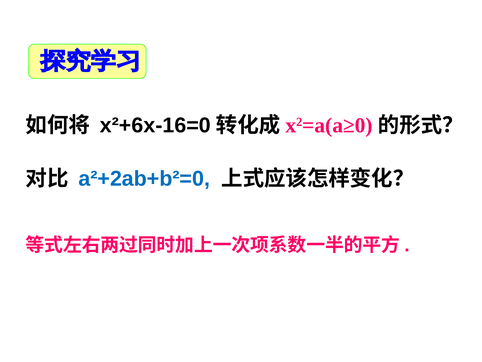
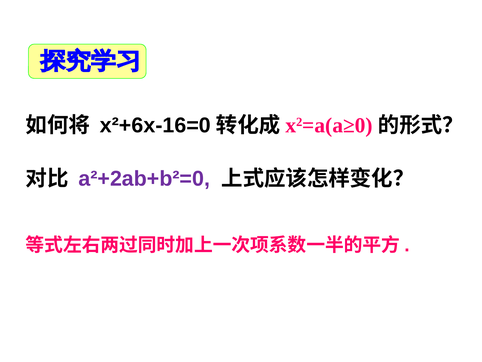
a²+2ab+b²=0 colour: blue -> purple (144, 178)
